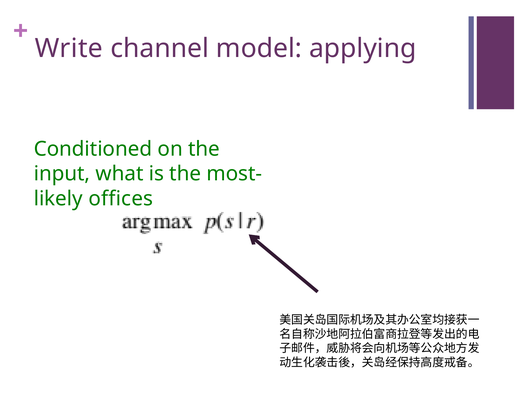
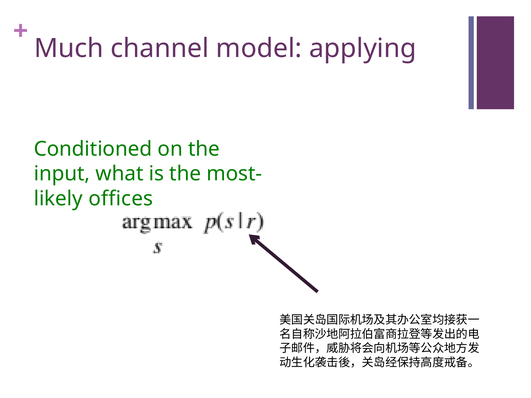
Write: Write -> Much (69, 49)
